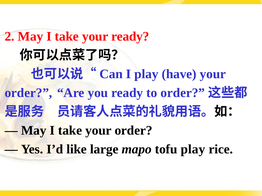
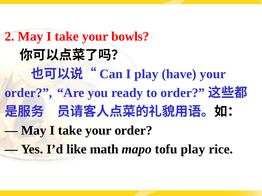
your ready: ready -> bowls (130, 36)
large: large -> math (104, 150)
